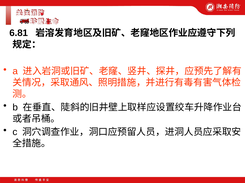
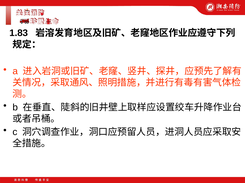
6.81: 6.81 -> 1.83 (19, 33)
